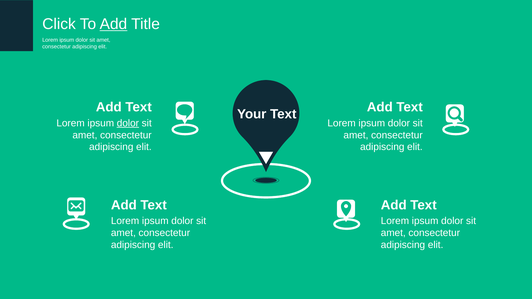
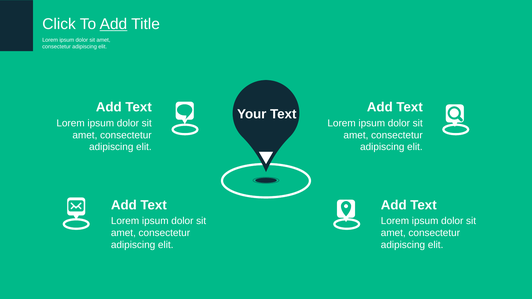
dolor underline: present -> none (128, 123)
